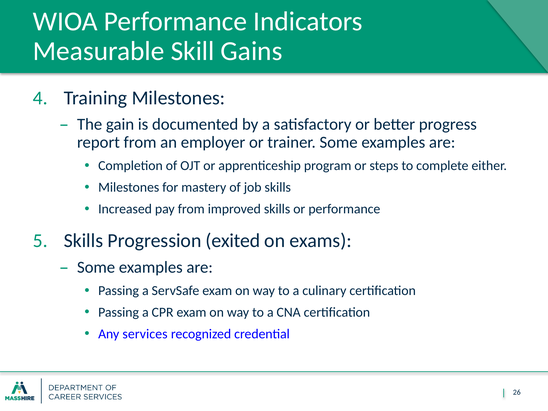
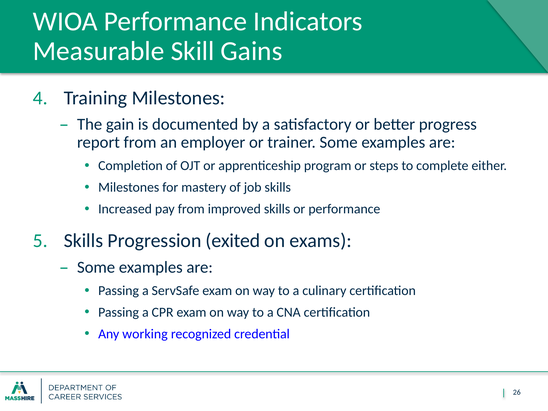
services: services -> working (145, 334)
